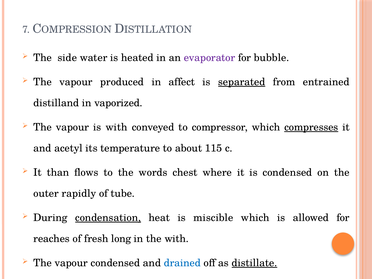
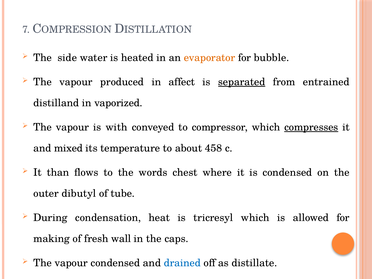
evaporator colour: purple -> orange (210, 58)
acetyl: acetyl -> mixed (68, 148)
115: 115 -> 458 (214, 148)
rapidly: rapidly -> dibutyl (79, 193)
condensation underline: present -> none (108, 218)
miscible: miscible -> tricresyl (213, 218)
reaches: reaches -> making (52, 239)
long: long -> wall (121, 239)
the with: with -> caps (177, 239)
distillate underline: present -> none (254, 263)
